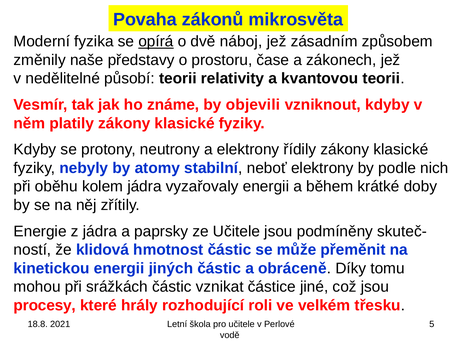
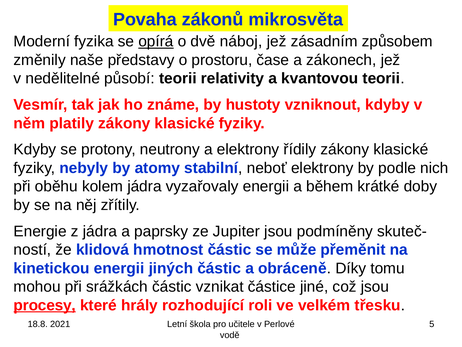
objevili: objevili -> hustoty (253, 105)
ze Učitele: Učitele -> Jupiter (236, 231)
procesy underline: none -> present (45, 305)
